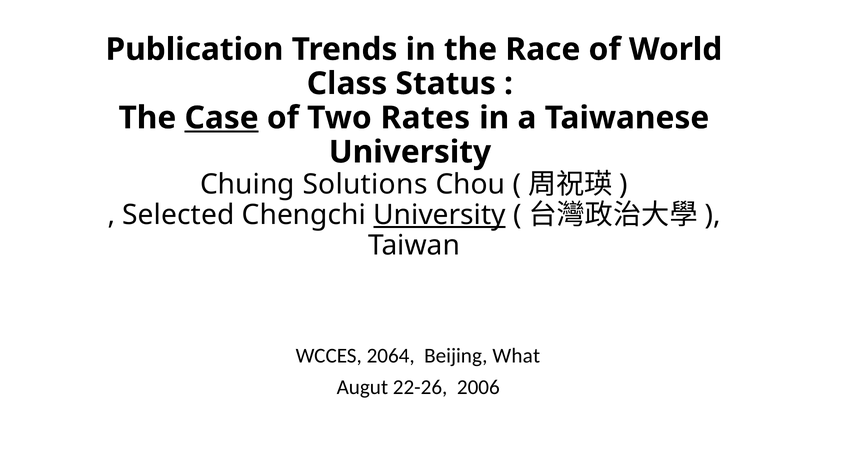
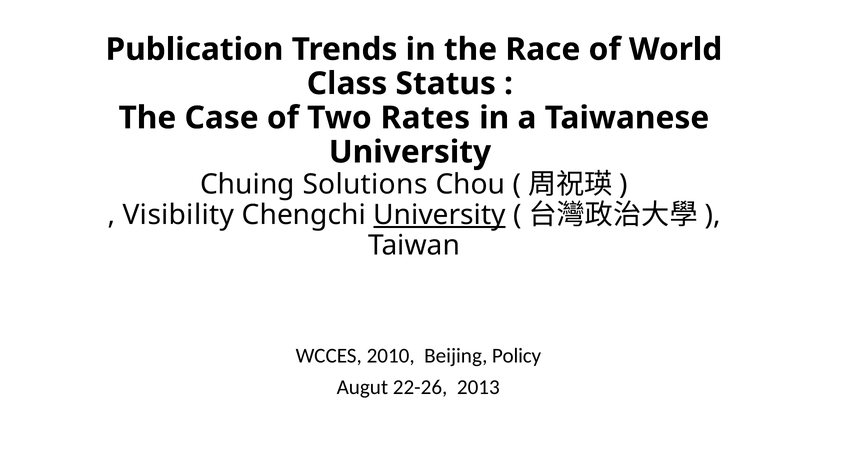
Case underline: present -> none (222, 118)
Selected: Selected -> Visibility (178, 215)
2064: 2064 -> 2010 (391, 356)
What: What -> Policy (516, 356)
2006: 2006 -> 2013 (478, 388)
